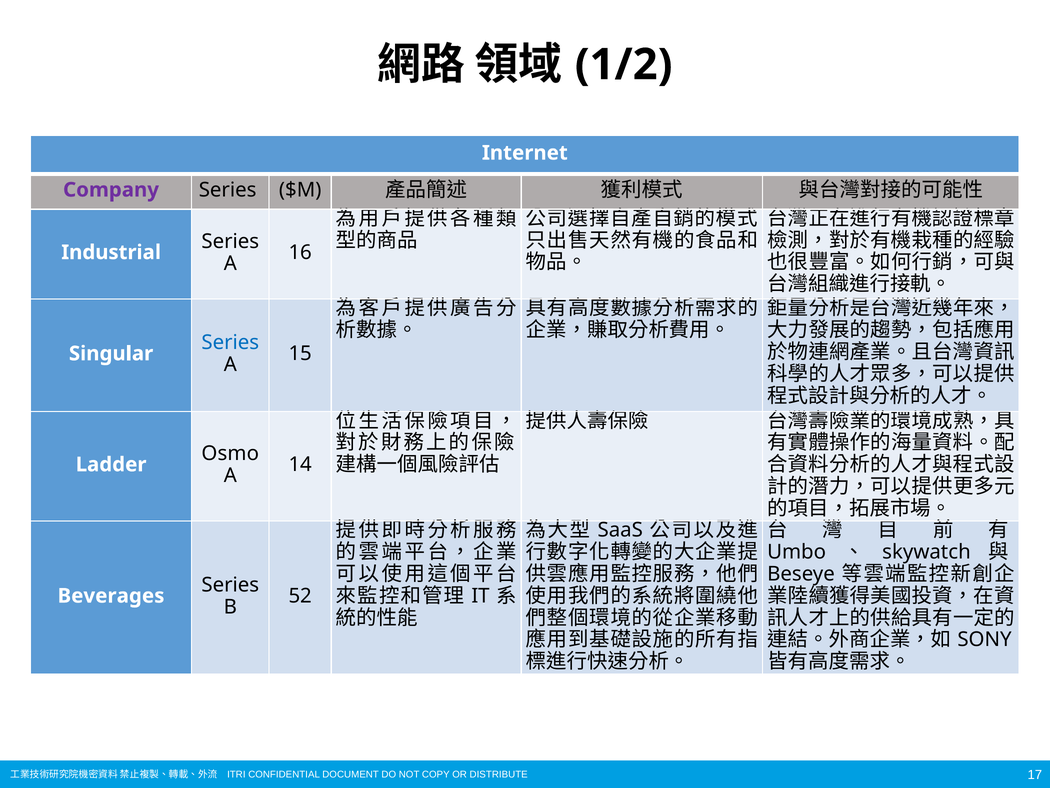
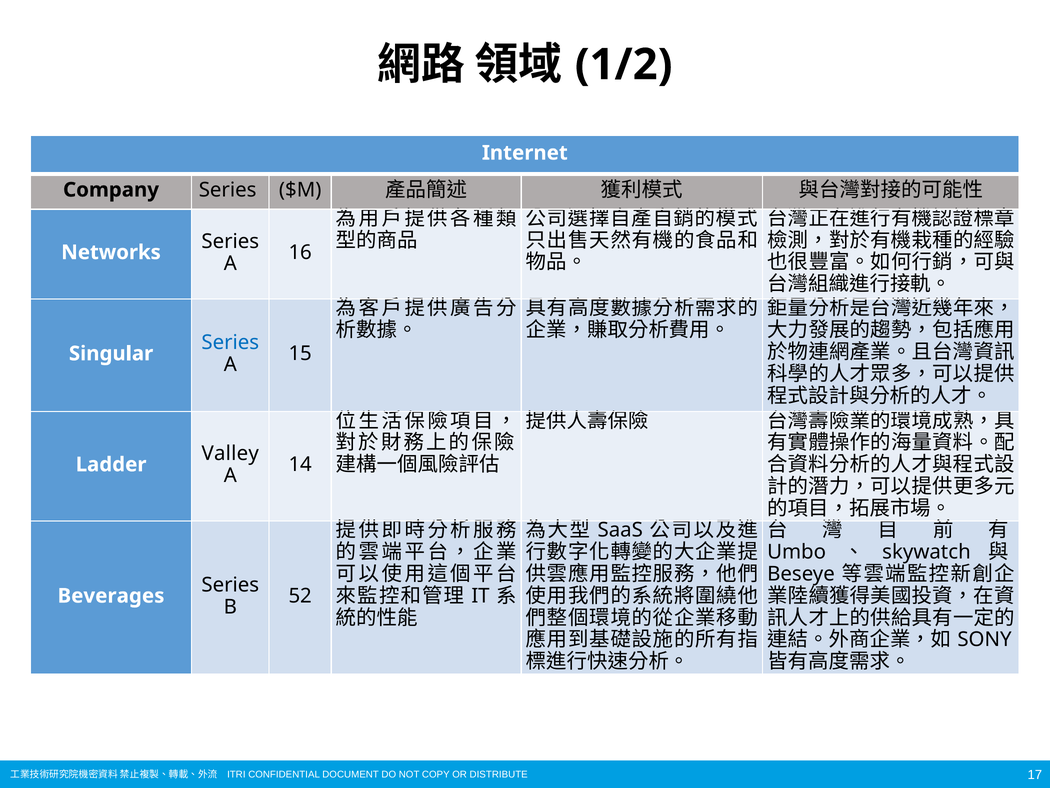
Company colour: purple -> black (111, 190)
Industrial: Industrial -> Networks (111, 252)
Osmo: Osmo -> Valley (230, 453)
